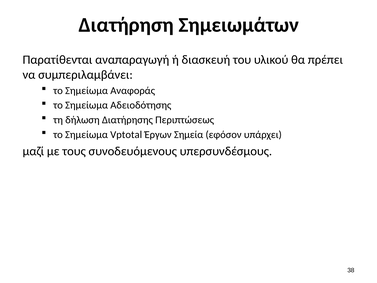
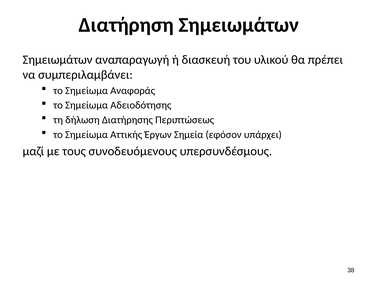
Παρατίθενται: Παρατίθενται -> Σημειωμάτων (58, 60)
Vptotal: Vptotal -> Αττικής (126, 135)
